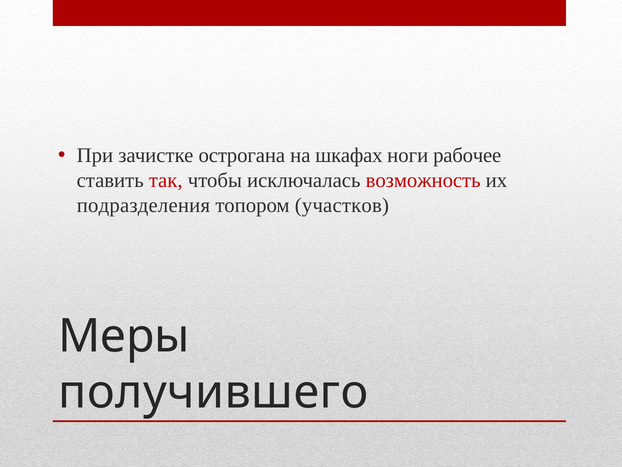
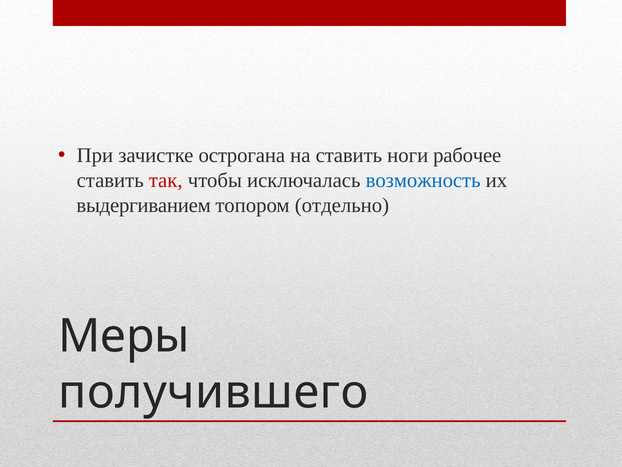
на шкафах: шкафах -> ставить (349, 155)
возможность colour: red -> blue (423, 180)
подразделения: подразделения -> выдергиванием (144, 205)
участков: участков -> отдельно (342, 205)
